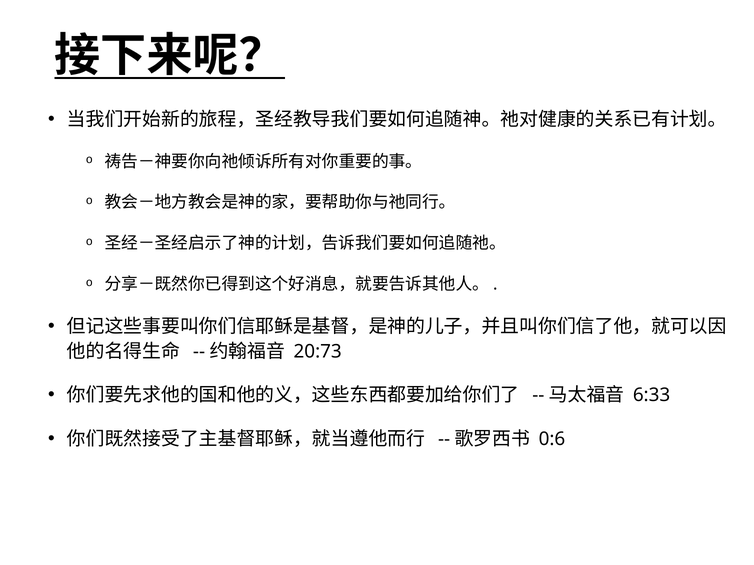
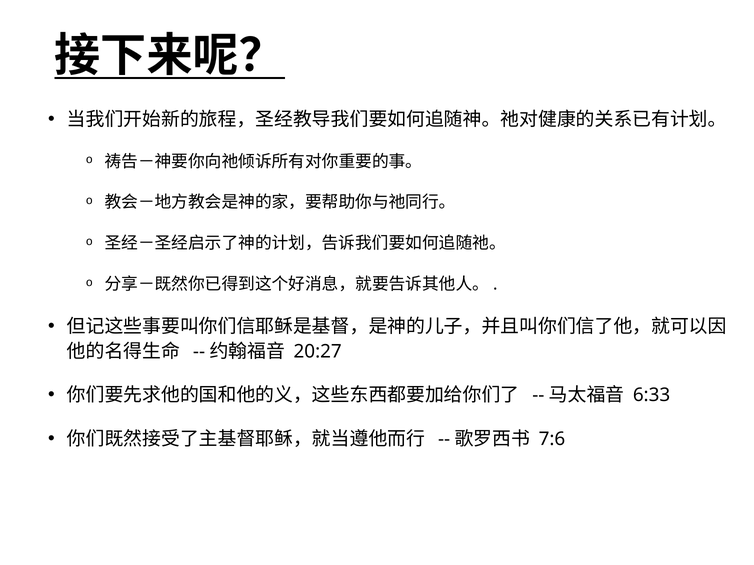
20:73: 20:73 -> 20:27 (318, 352)
0:6: 0:6 -> 7:6 (552, 439)
